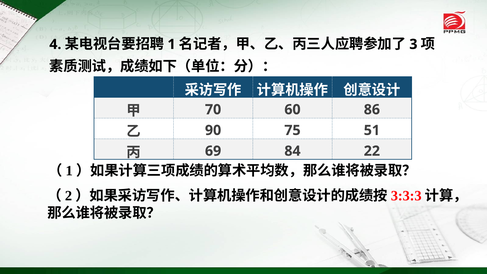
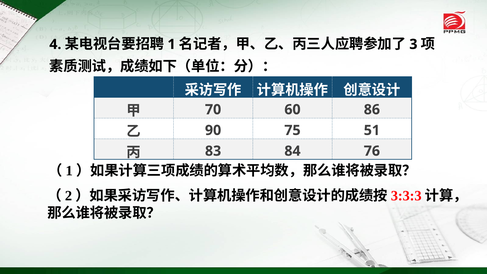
69: 69 -> 83 (213, 151)
22: 22 -> 76 (372, 151)
